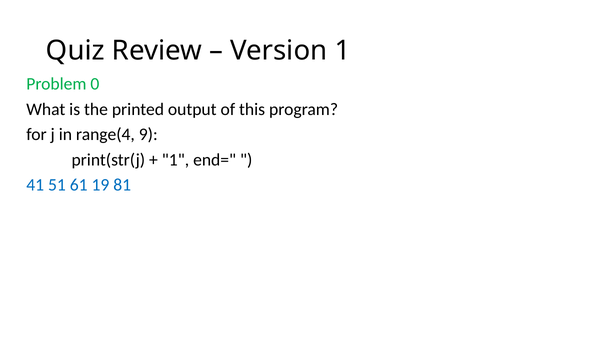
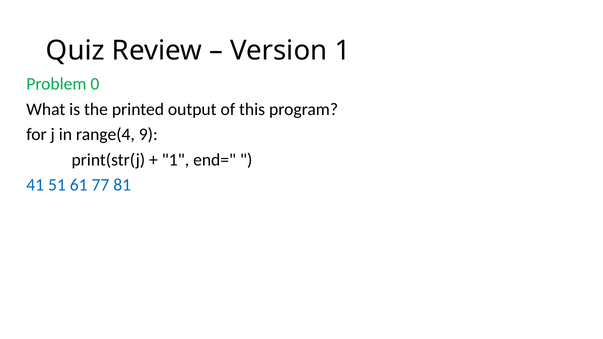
19: 19 -> 77 (100, 185)
